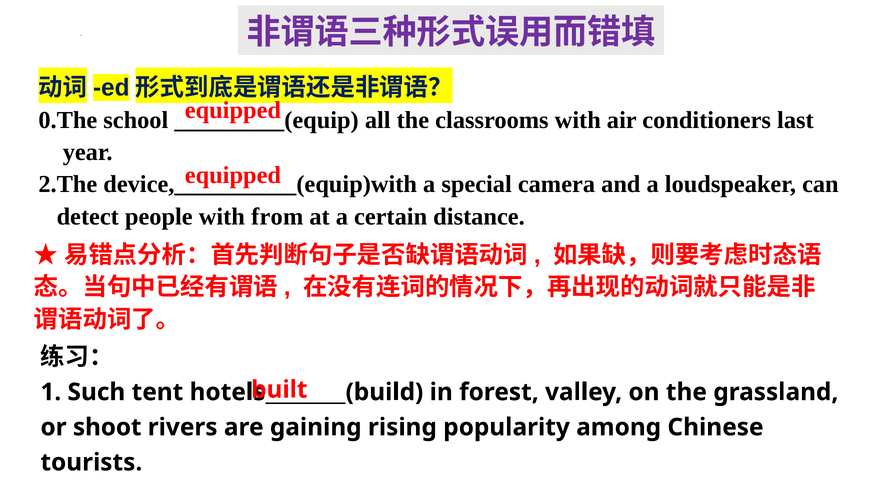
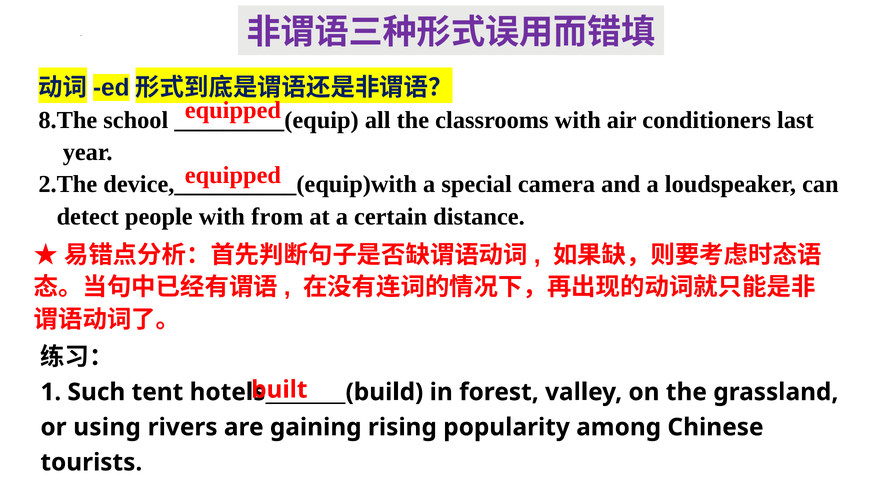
0.The: 0.The -> 8.The (68, 120)
shoot: shoot -> using (107, 427)
